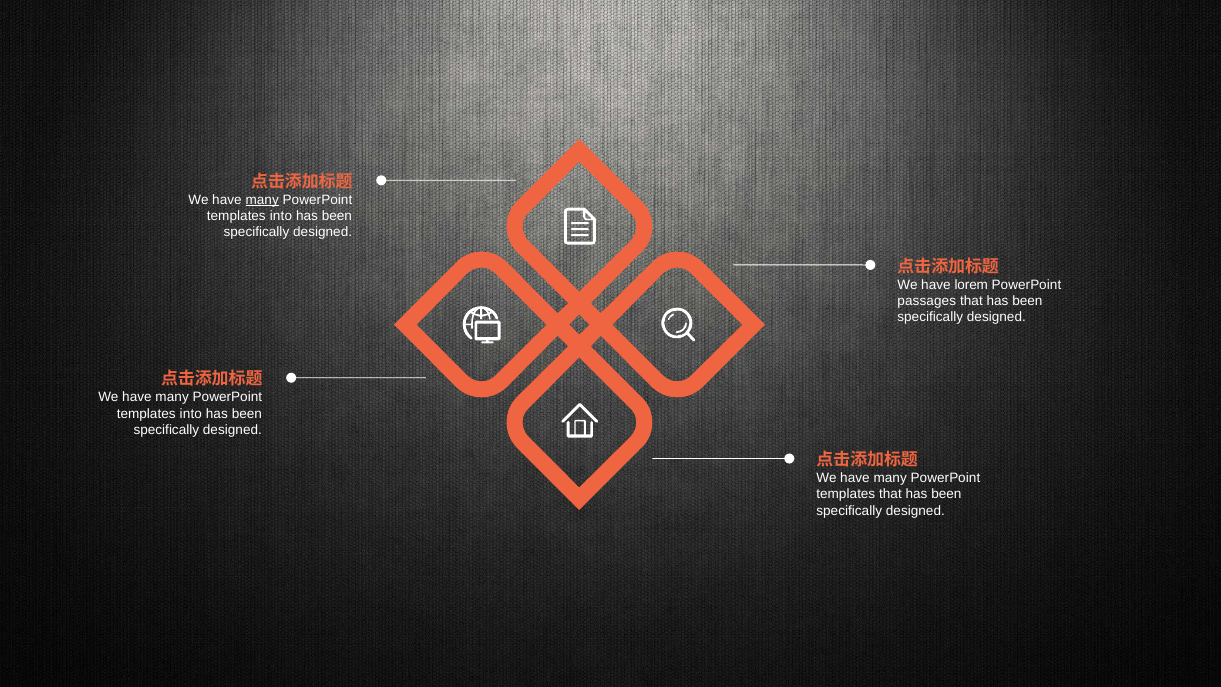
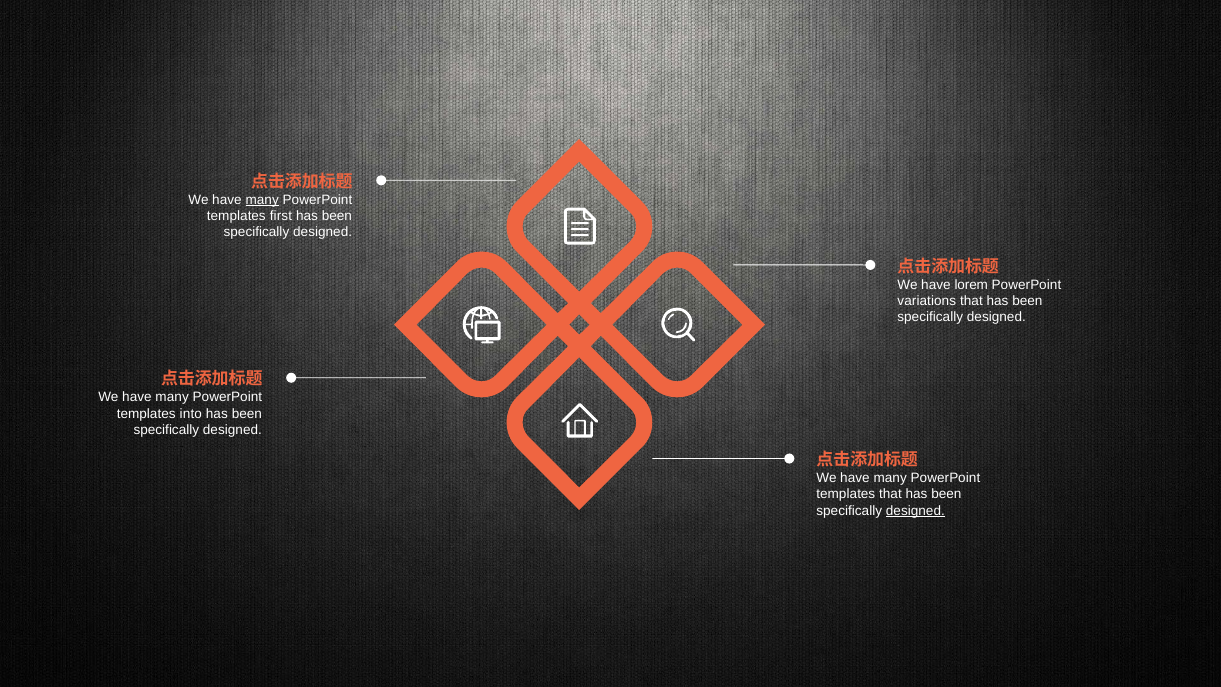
into: into -> first (281, 216)
passages: passages -> variations (927, 301)
designed underline: none -> present (915, 511)
